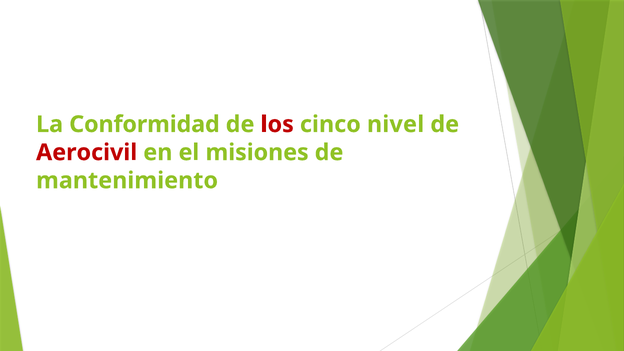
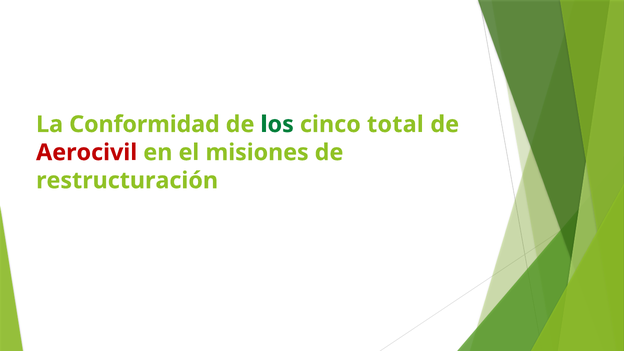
los colour: red -> green (277, 124)
nivel: nivel -> total (395, 124)
mantenimiento: mantenimiento -> restructuración (127, 181)
